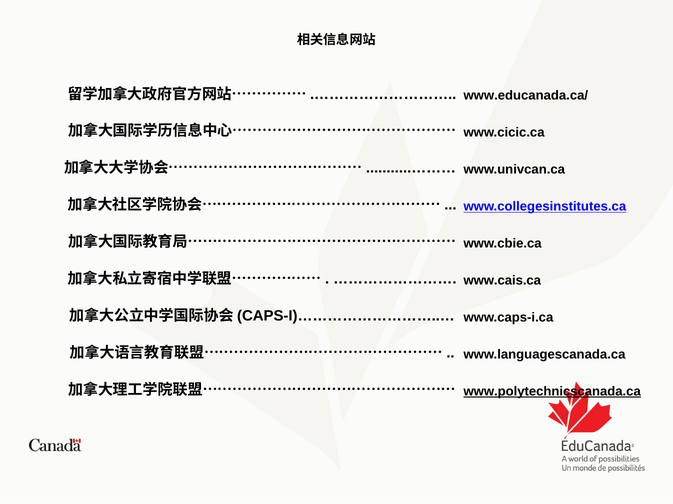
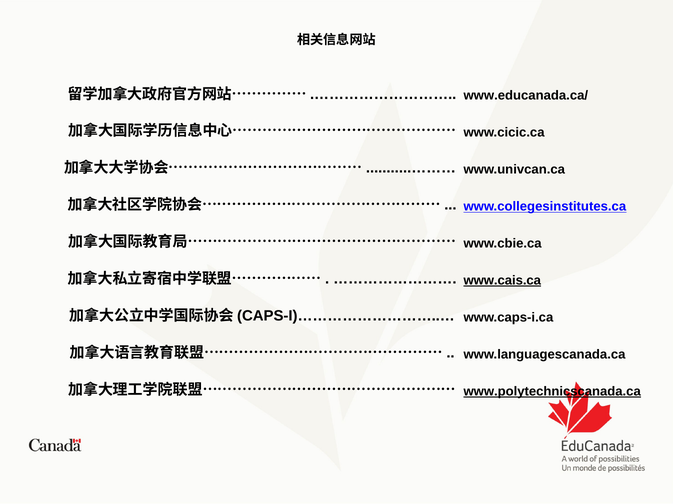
www.cais.ca underline: none -> present (502, 281)
